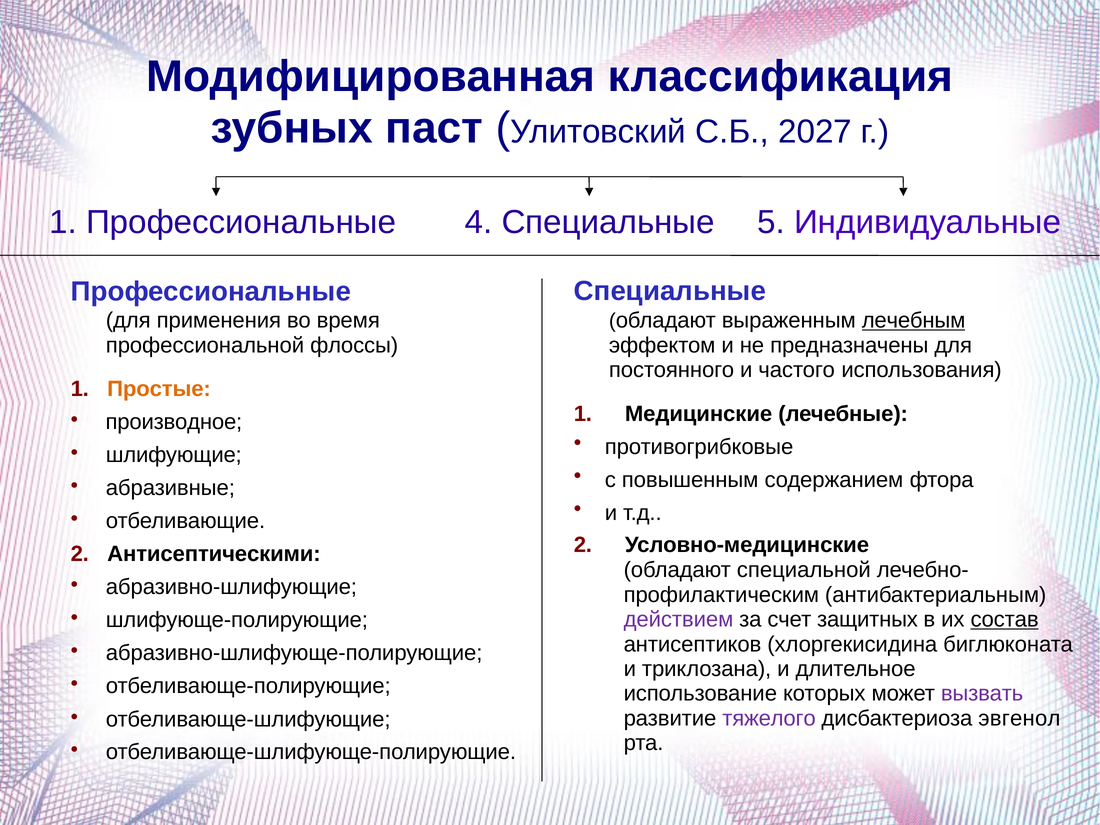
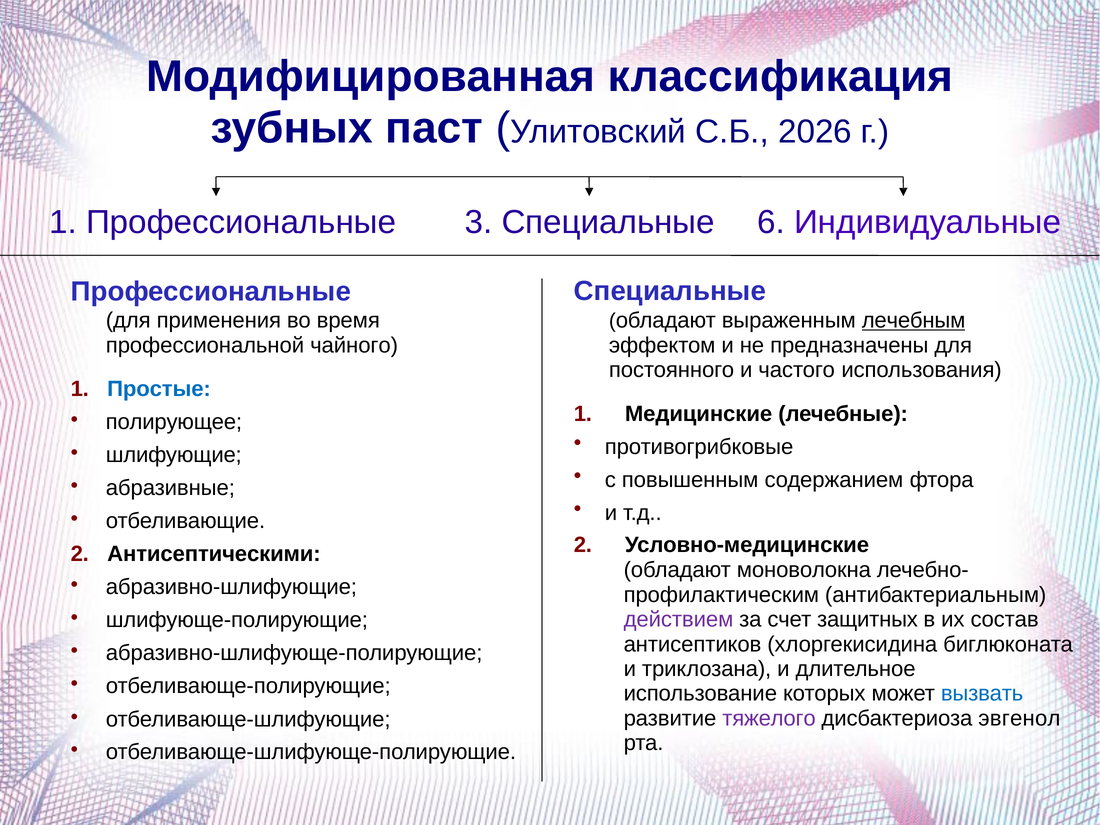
2027: 2027 -> 2026 (815, 132)
4: 4 -> 3 (479, 222)
5: 5 -> 6 (771, 222)
флоссы: флоссы -> чайного (354, 345)
Простые colour: orange -> blue (159, 389)
производное: производное -> полирующее (174, 422)
специальной: специальной -> моноволокна (804, 570)
состав underline: present -> none (1005, 619)
вызвать colour: purple -> blue (982, 694)
